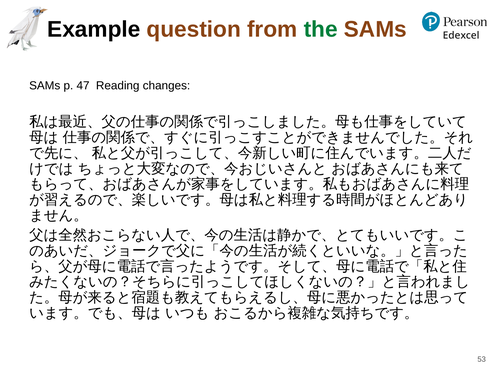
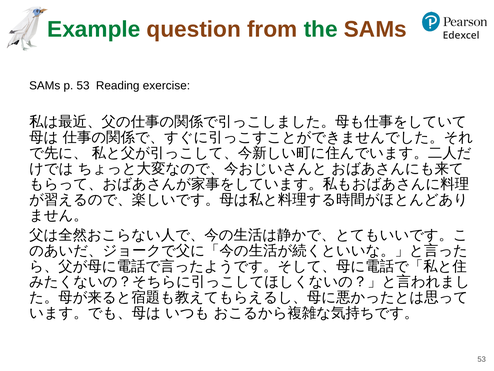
Example colour: black -> green (94, 29)
p 47: 47 -> 53 (83, 86)
changes: changes -> exercise (166, 86)
